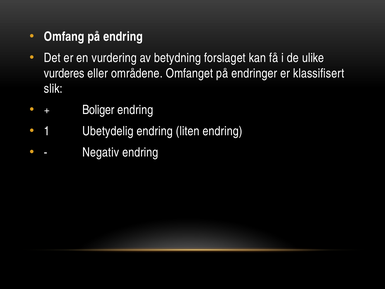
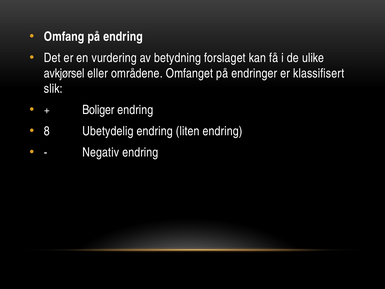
vurderes: vurderes -> avkjørsel (64, 73)
1: 1 -> 8 (47, 131)
